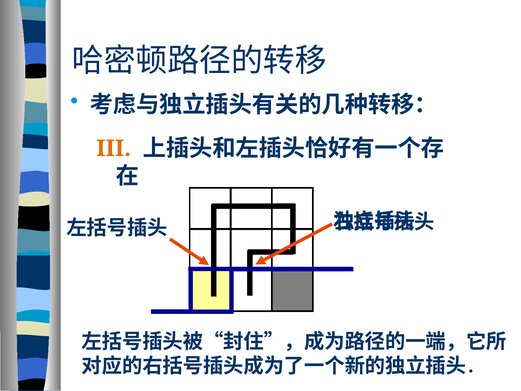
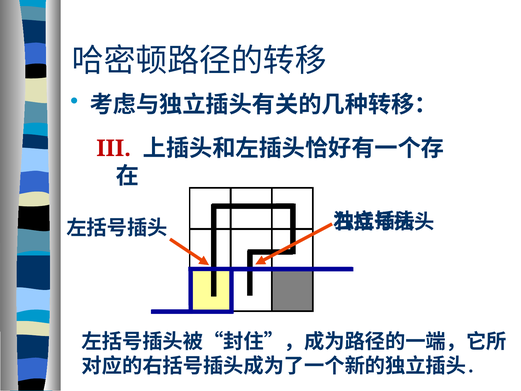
III colour: orange -> red (114, 148)
